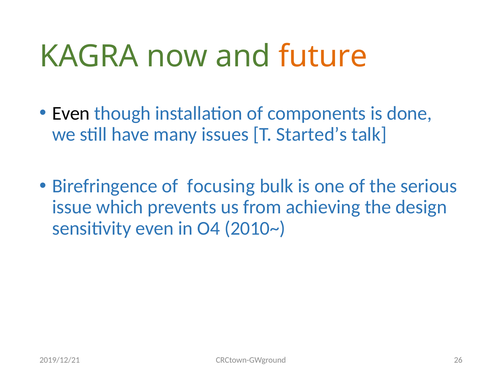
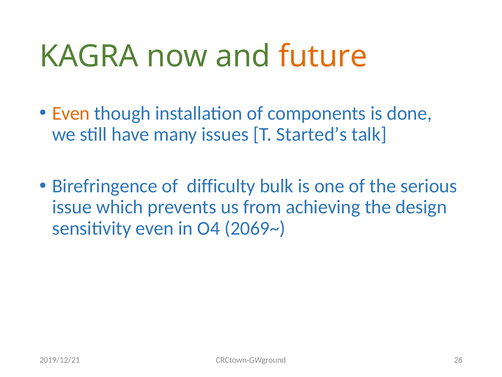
Even colour: black -> orange (71, 113)
focusing: focusing -> difficulty (221, 186)
2010~: 2010~ -> 2069~ (255, 228)
